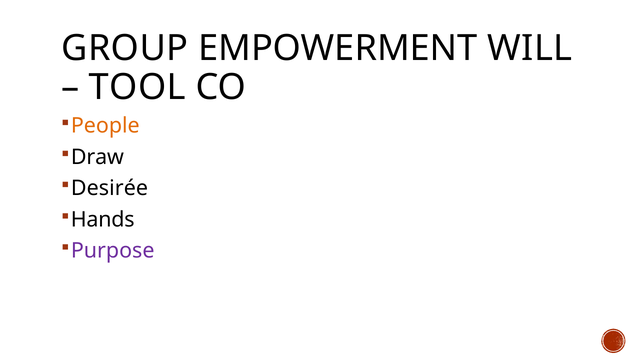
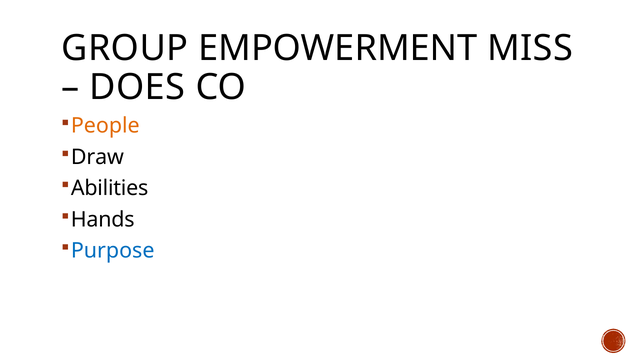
WILL: WILL -> MISS (530, 48)
TOOL: TOOL -> DOES (137, 87)
Desirée: Desirée -> Abilities (110, 188)
Purpose colour: purple -> blue (113, 251)
